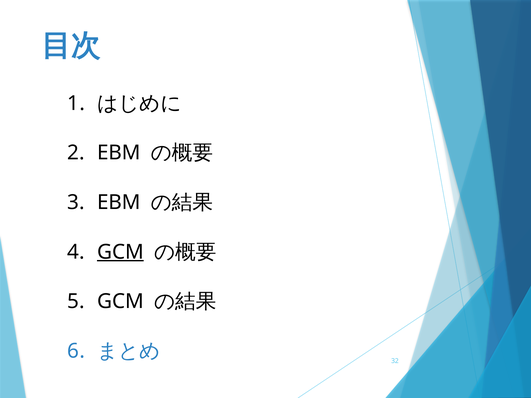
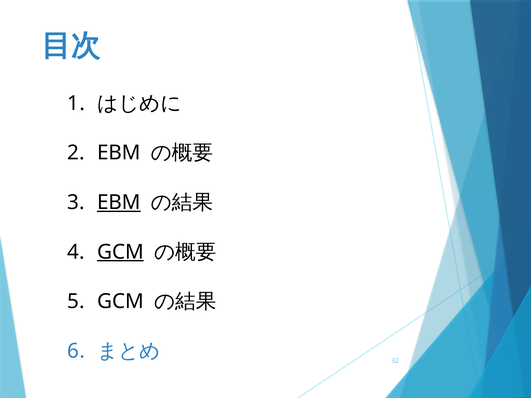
EBM underline: none -> present (119, 202)
